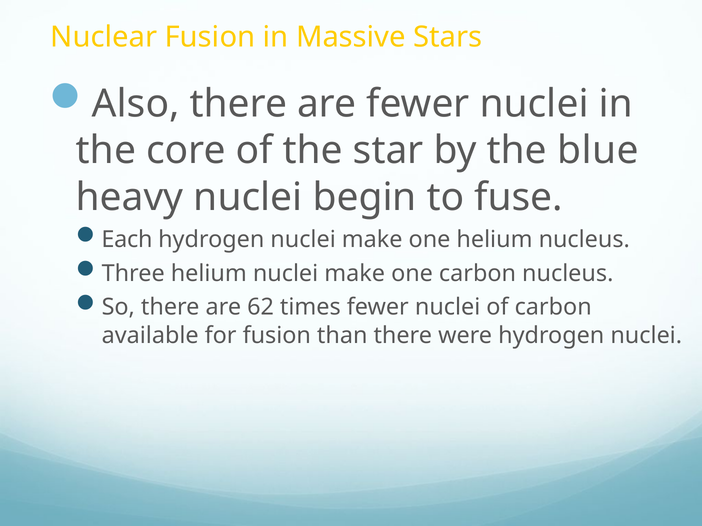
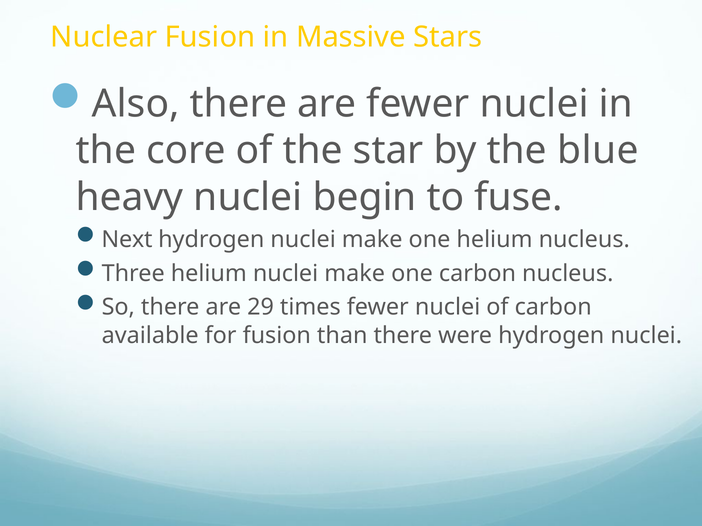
Each: Each -> Next (127, 240)
62: 62 -> 29 (261, 308)
